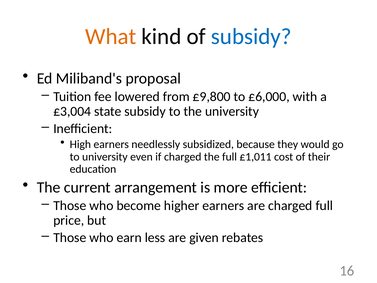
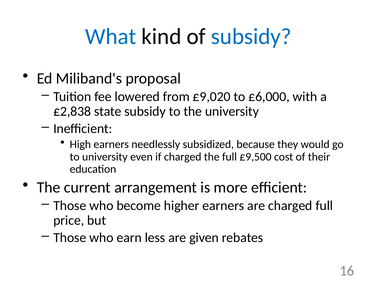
What colour: orange -> blue (111, 36)
£9,800: £9,800 -> £9,020 (212, 97)
£3,004: £3,004 -> £2,838 (72, 111)
£1,011: £1,011 -> £9,500 (256, 157)
